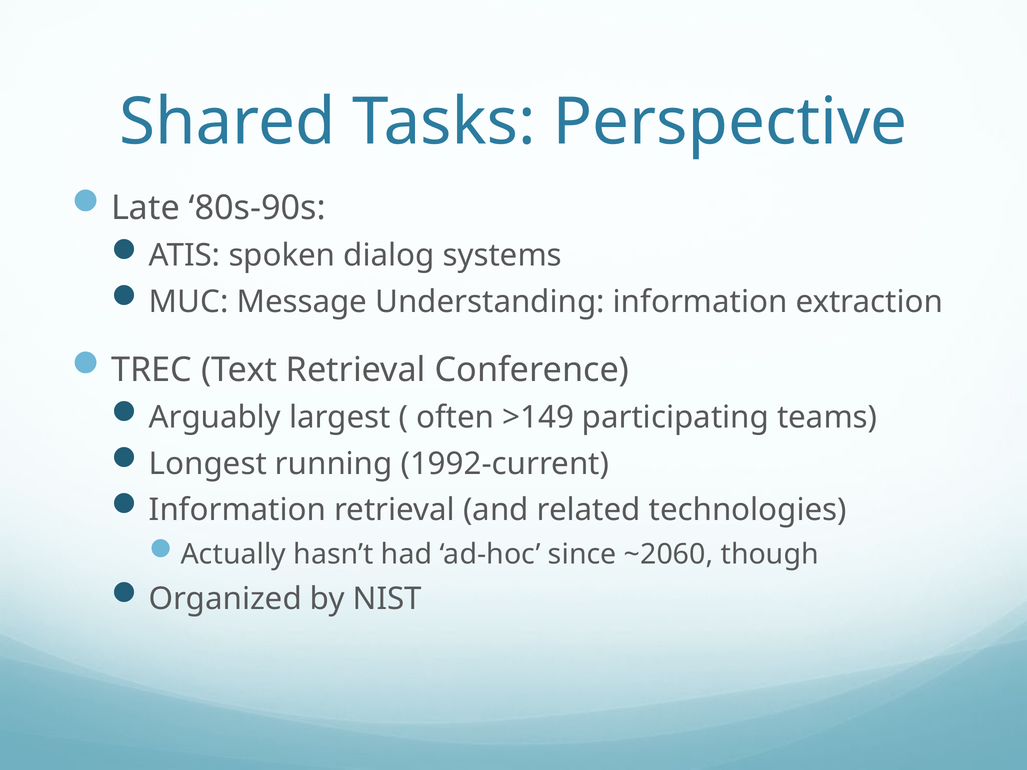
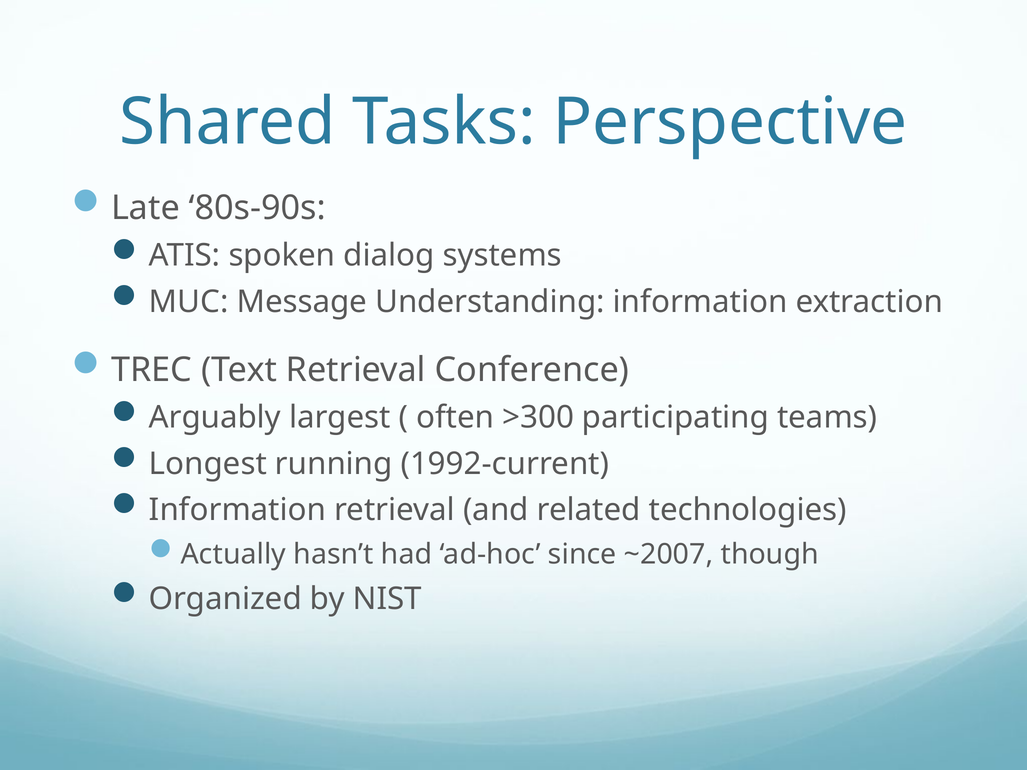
>149: >149 -> >300 (538, 418)
~2060: ~2060 -> ~2007 (669, 554)
